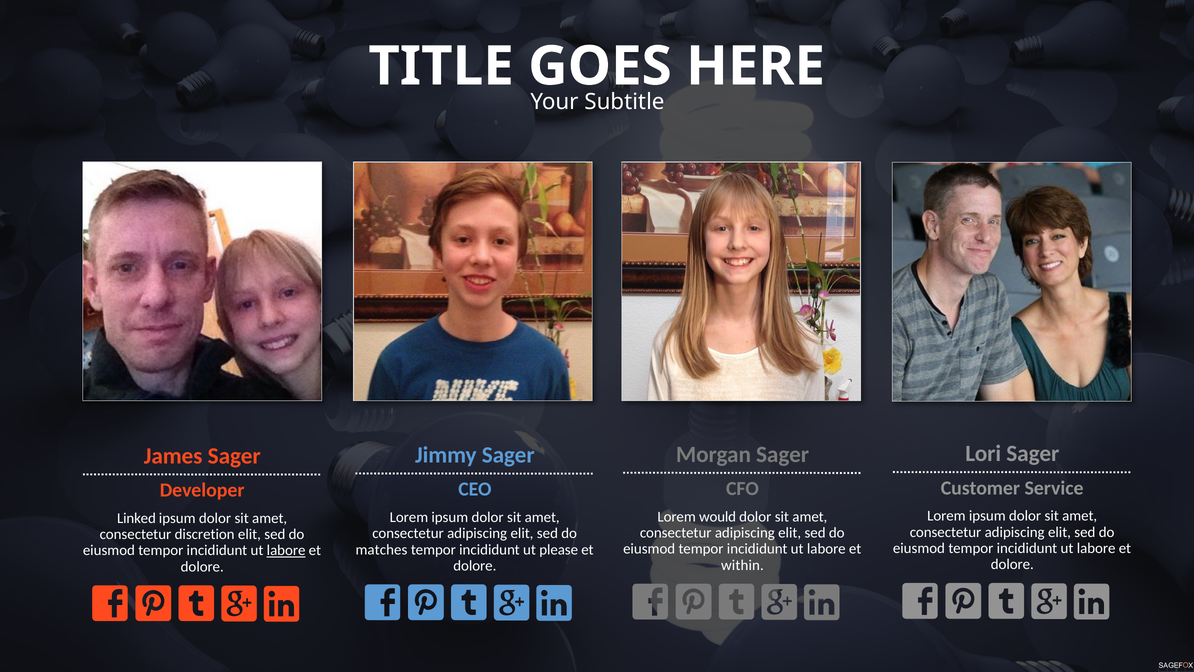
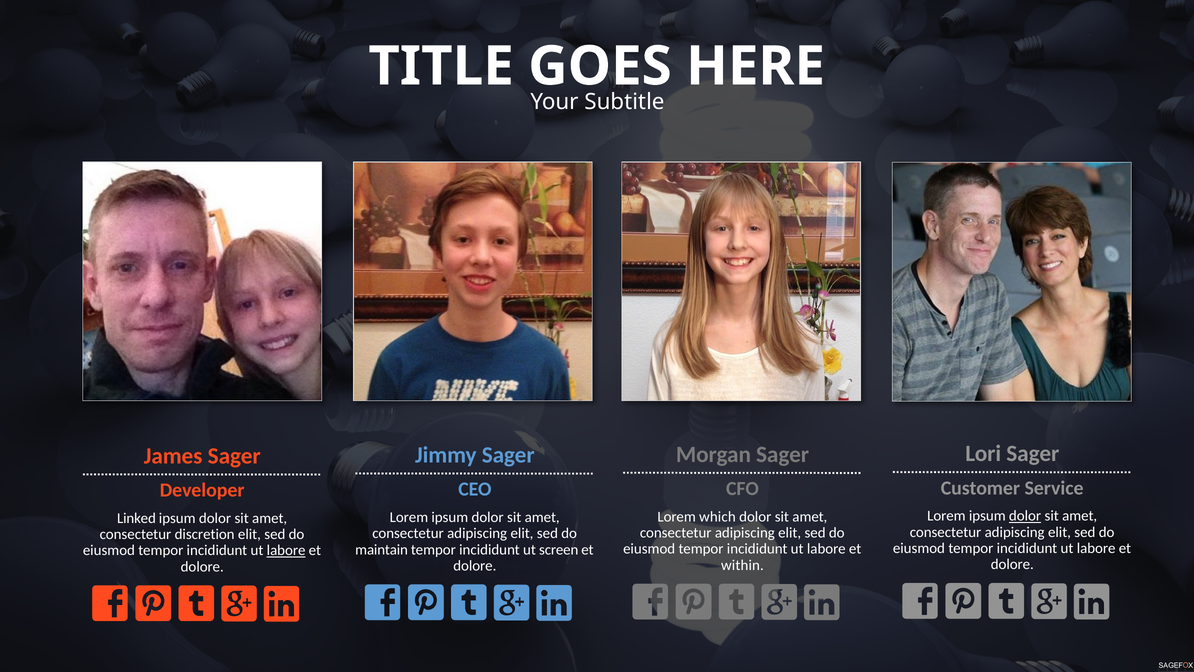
dolor underline: none -> present (1025, 516)
would: would -> which (717, 516)
matches: matches -> maintain (382, 549)
please: please -> screen (559, 549)
